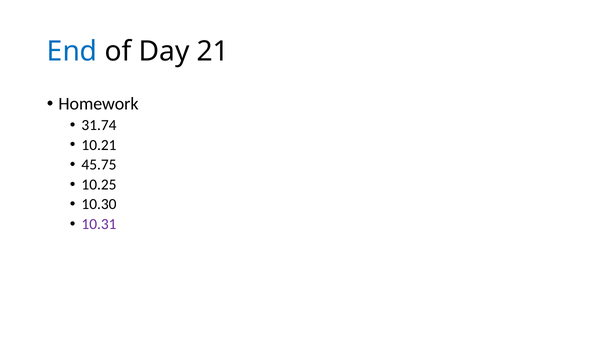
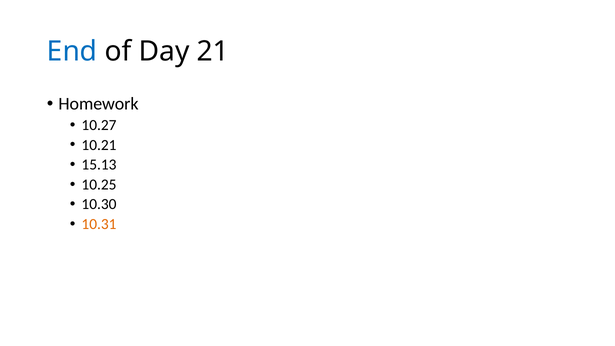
31.74: 31.74 -> 10.27 (99, 125)
45.75: 45.75 -> 15.13 (99, 165)
10.31 colour: purple -> orange (99, 224)
